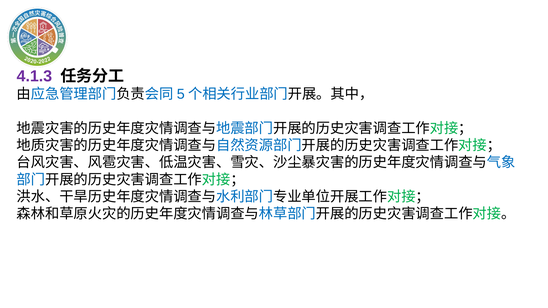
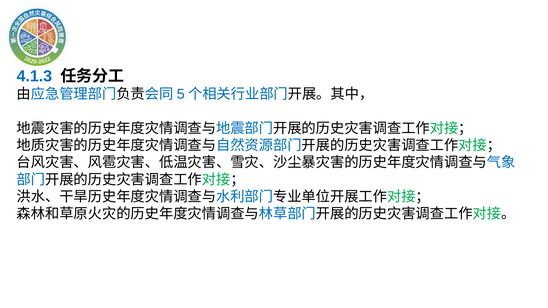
4.1.3 colour: purple -> blue (34, 76)
